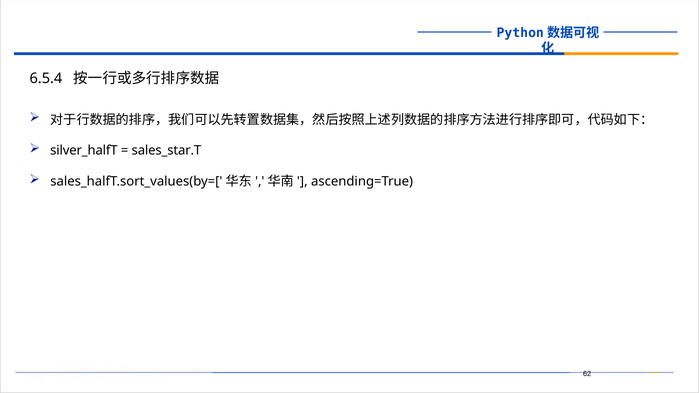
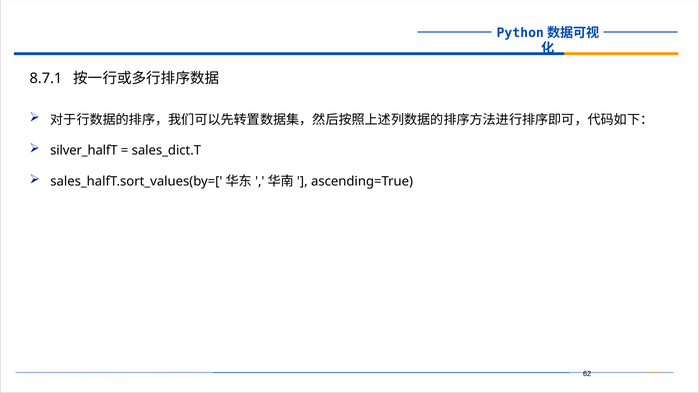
6.5.4: 6.5.4 -> 8.7.1 (46, 79)
sales_star.T: sales_star.T -> sales_dict.T (166, 151)
